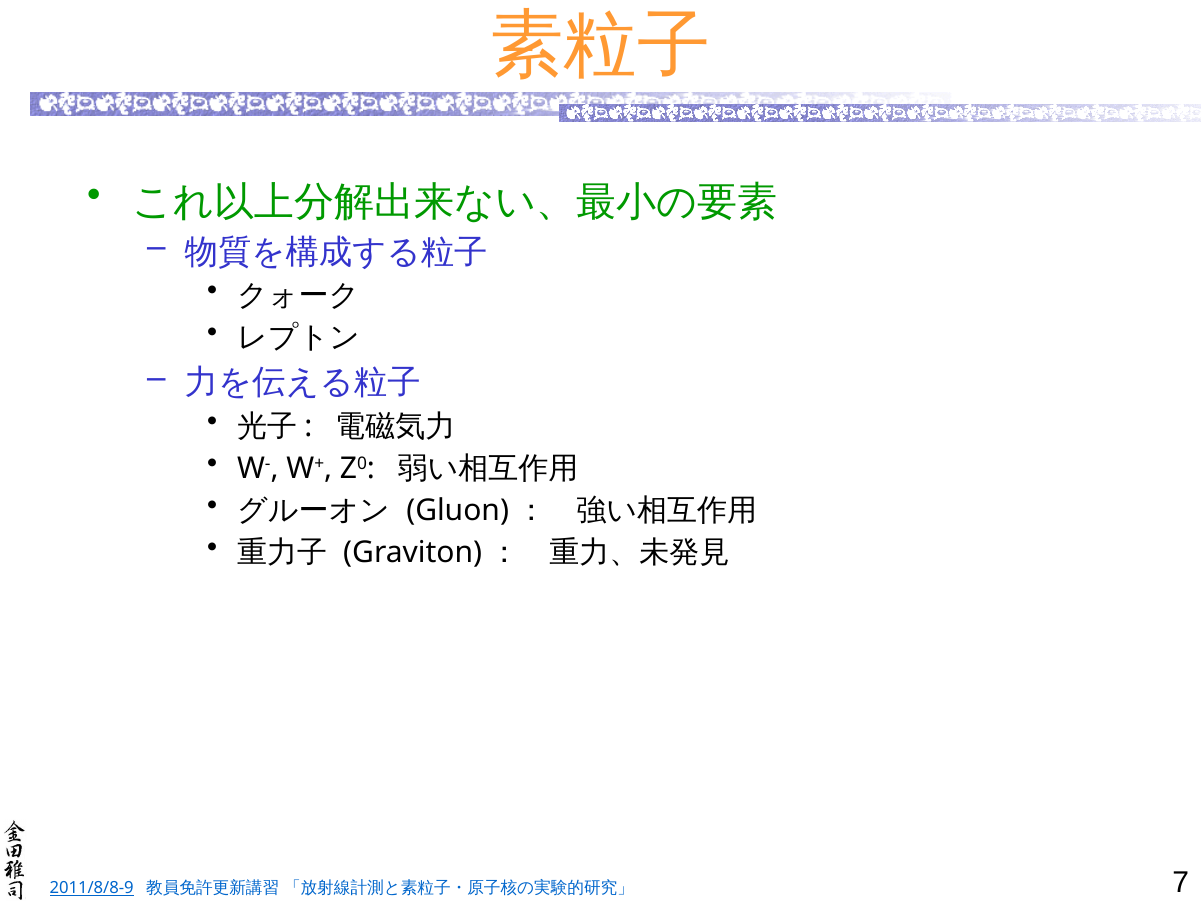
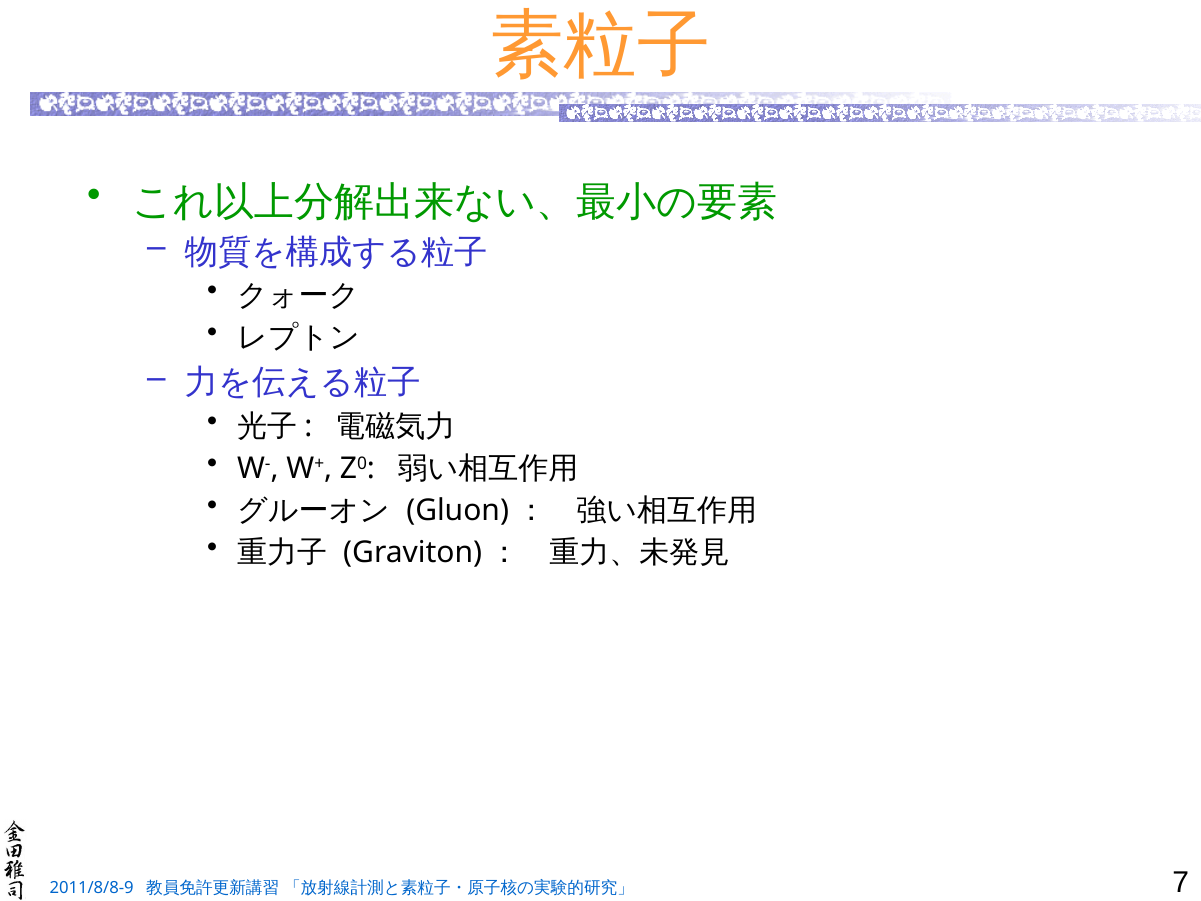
2011/8/8-9 underline: present -> none (92, 888)
